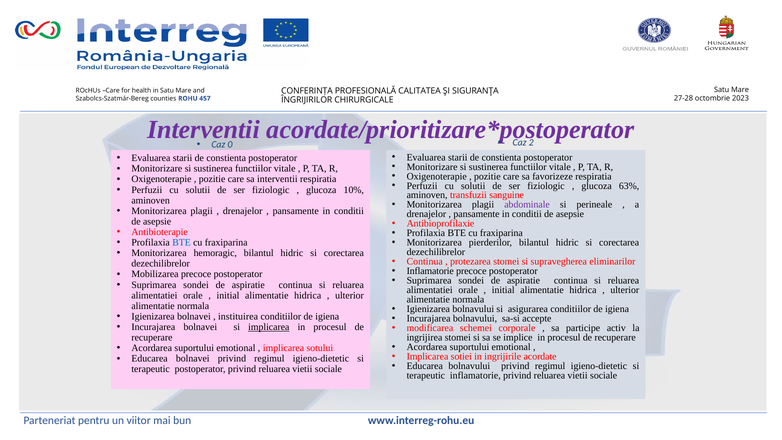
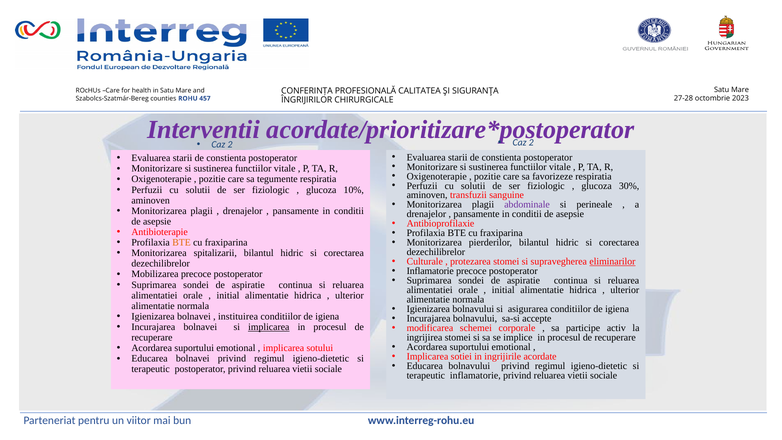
0: 0 -> 2 (230, 144)
sa interventii: interventii -> tegumente (277, 179)
63%: 63% -> 30% (629, 186)
BTE colour: blue -> orange (182, 243)
hemoragic: hemoragic -> spitalizarii (215, 253)
Continua: Continua -> Culturale (425, 262)
eliminarilor underline: none -> present (612, 262)
